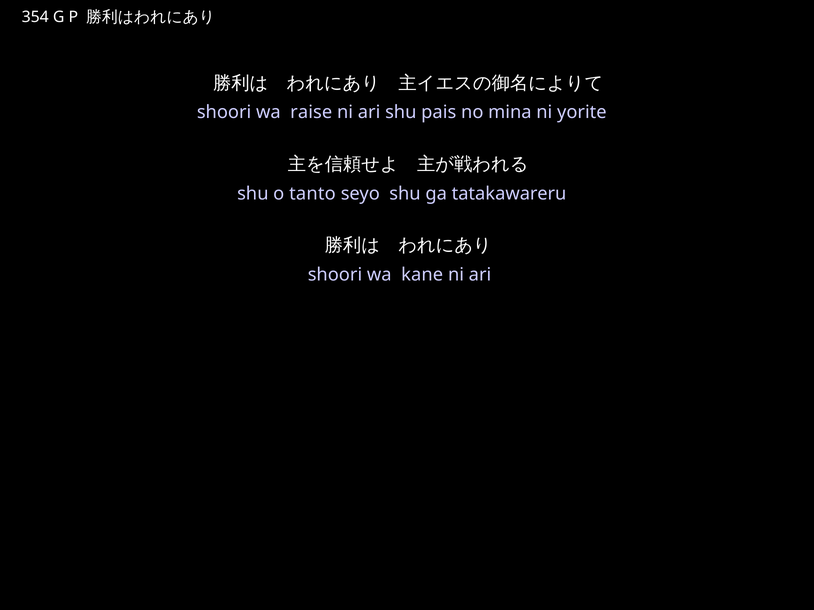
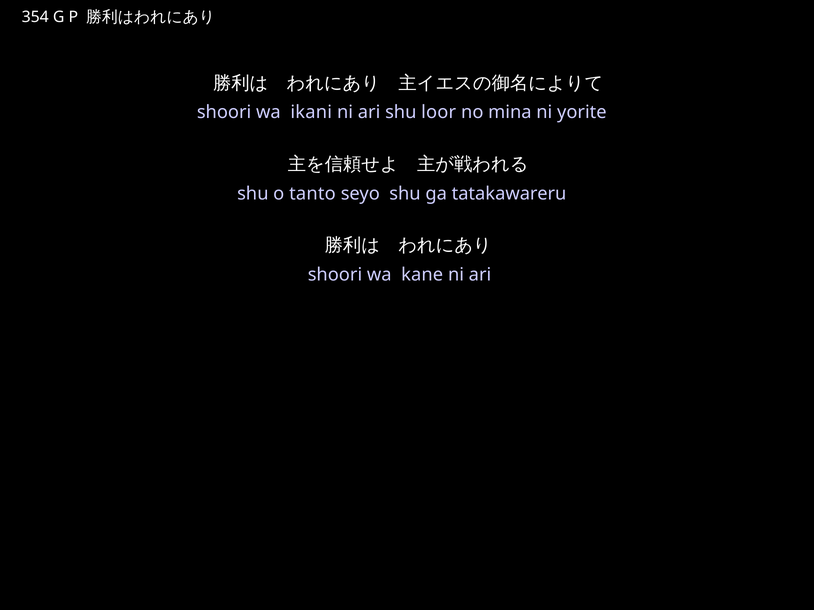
raise: raise -> ikani (311, 112)
pais: pais -> loor (439, 112)
